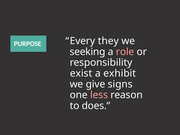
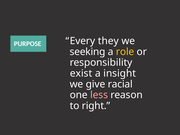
role colour: pink -> yellow (125, 52)
exhibit: exhibit -> insight (120, 73)
signs: signs -> racial (120, 84)
does: does -> right (96, 106)
